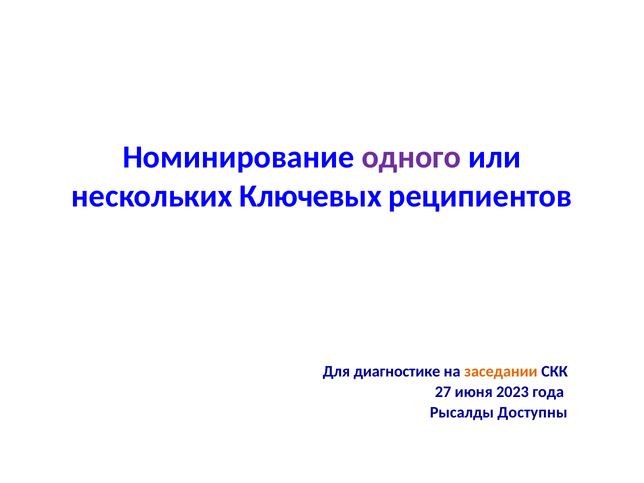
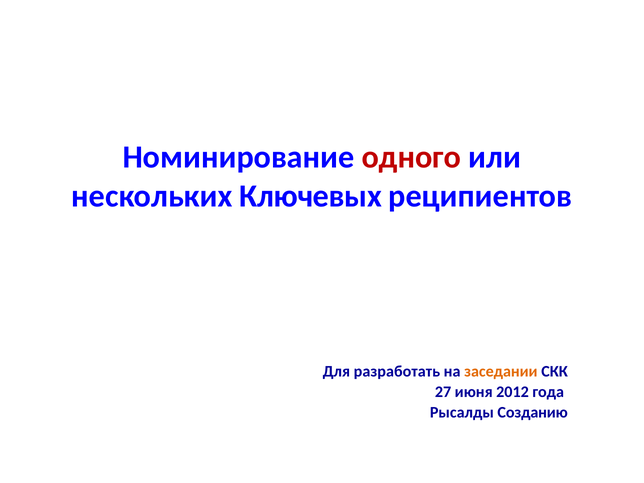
одного colour: purple -> red (411, 157)
диагностике: диагностике -> разработать (397, 371)
2023: 2023 -> 2012 (513, 392)
Доступны: Доступны -> Созданию (533, 413)
